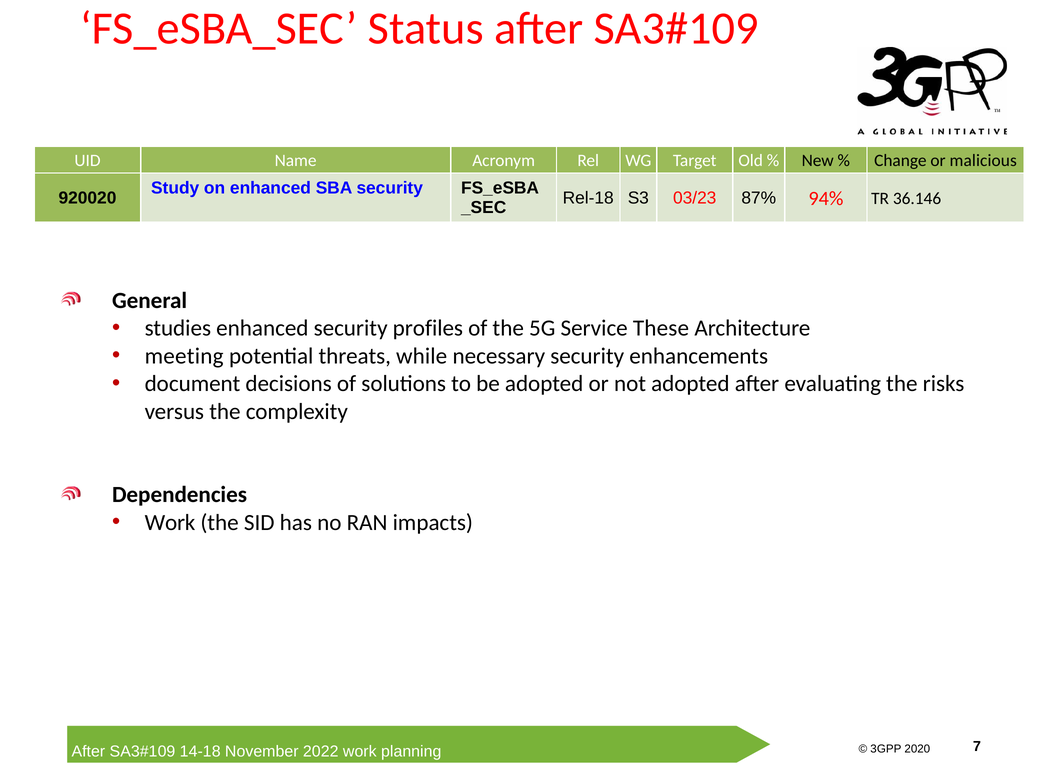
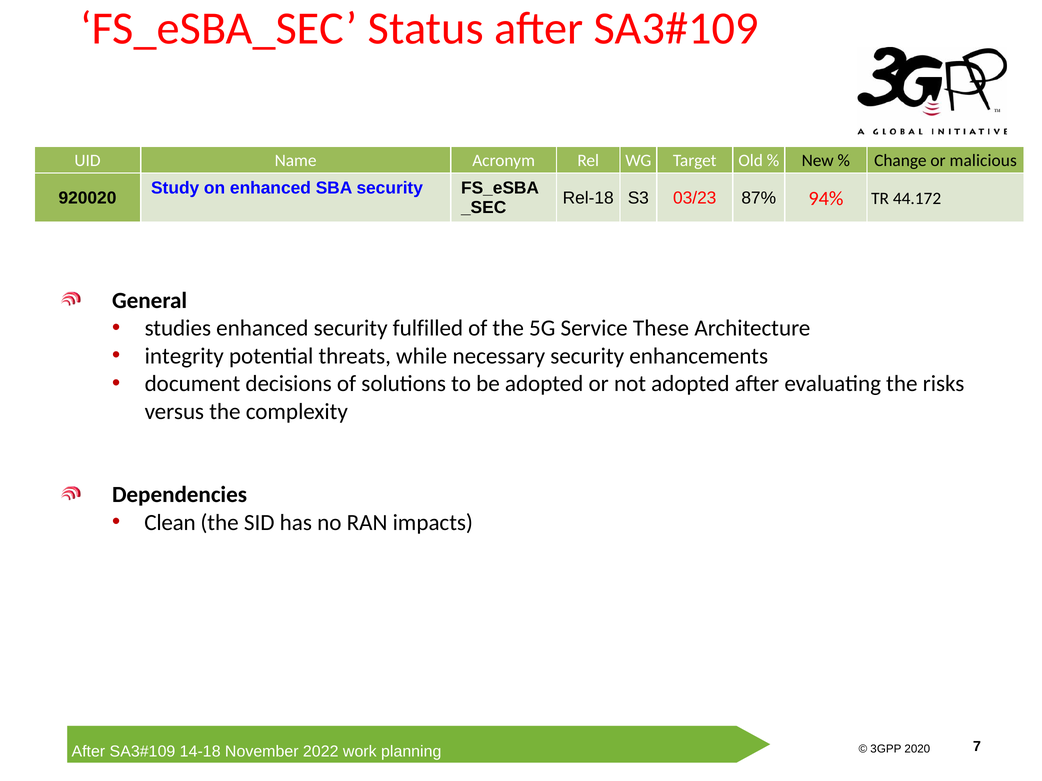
36.146: 36.146 -> 44.172 (917, 199)
profiles: profiles -> fulfilled (428, 328)
meeting: meeting -> integrity (184, 356)
Work: Work -> Clean (170, 523)
